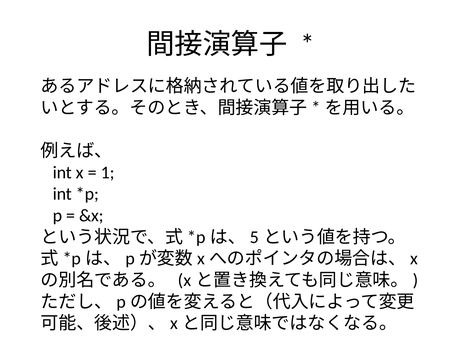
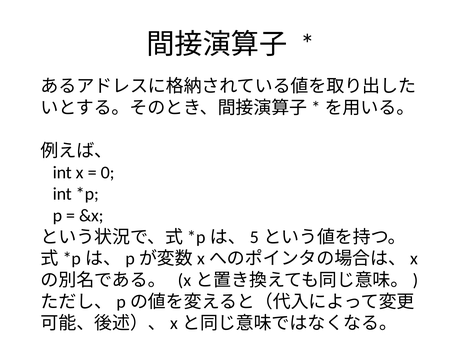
1: 1 -> 0 (108, 172)
